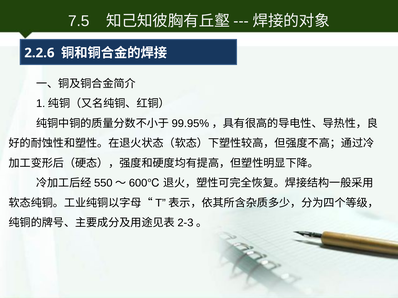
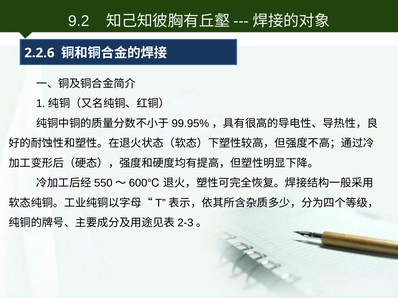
7.5: 7.5 -> 9.2 (79, 21)
